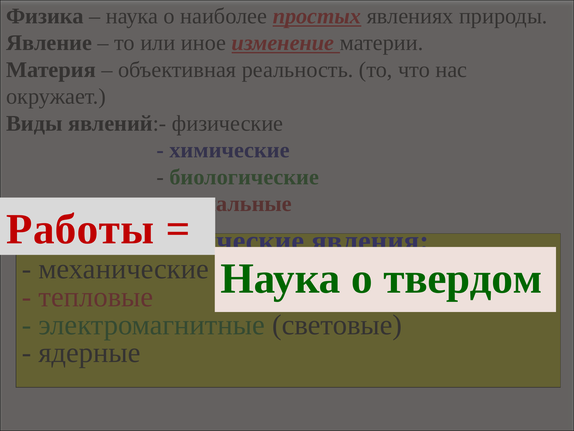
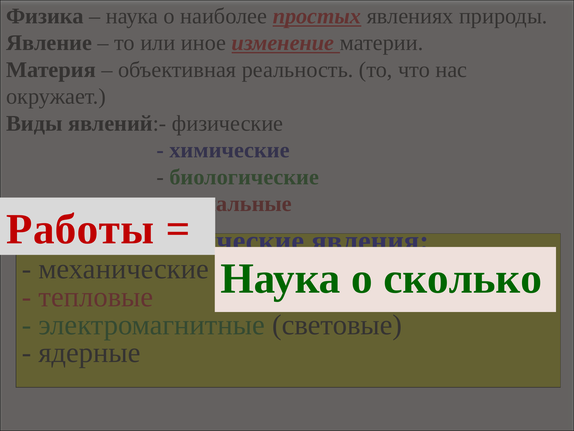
твердом: твердом -> сколько (463, 278)
